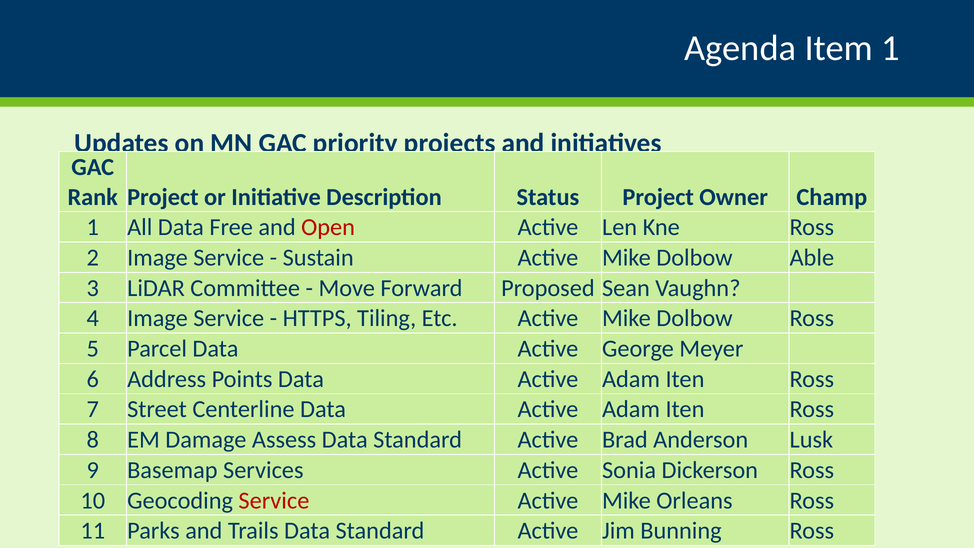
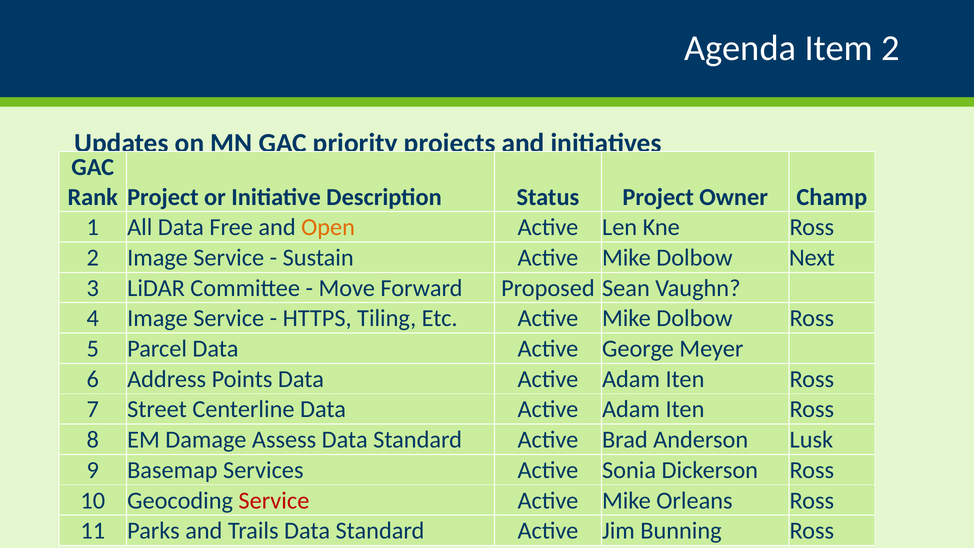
Item 1: 1 -> 2 (890, 48)
Open colour: red -> orange (328, 227)
Able: Able -> Next (812, 258)
